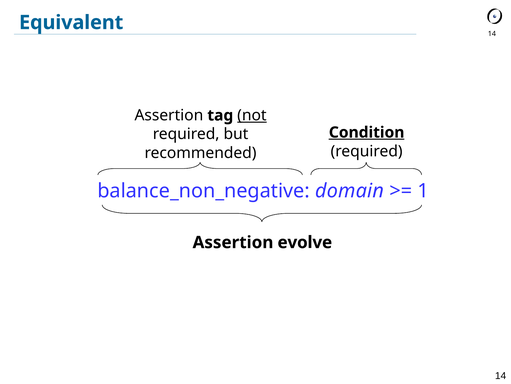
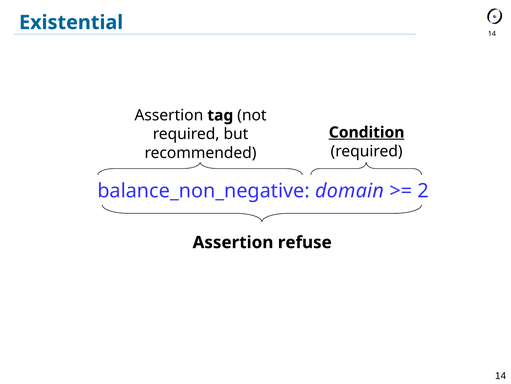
Equivalent: Equivalent -> Existential (71, 22)
not underline: present -> none (252, 115)
1: 1 -> 2 (423, 190)
evolve: evolve -> refuse (305, 242)
